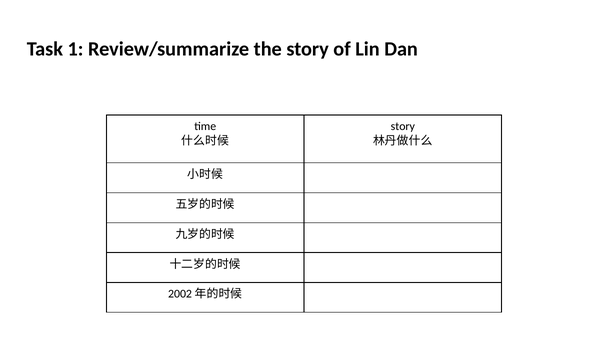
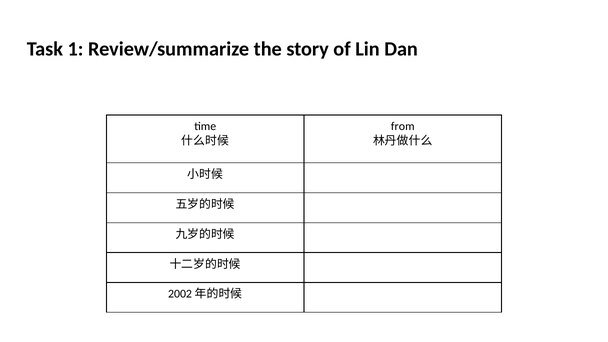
story: story -> from (403, 126)
